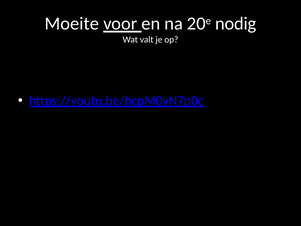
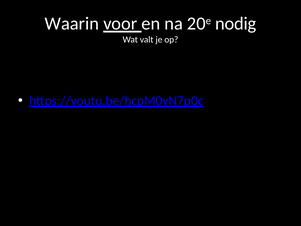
Moeite: Moeite -> Waarin (72, 24)
